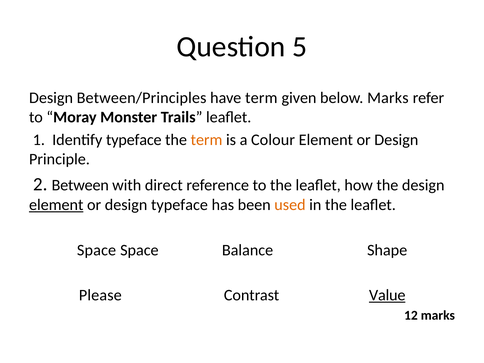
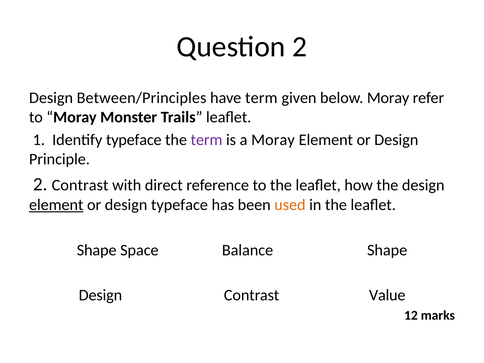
Question 5: 5 -> 2 (300, 47)
below Marks: Marks -> Moray (388, 98)
term colour: orange -> purple (207, 140)
a Colour: Colour -> Moray (273, 140)
2 Between: Between -> Contrast (80, 185)
Space: Space -> Shape (97, 250)
Please: Please -> Design (100, 295)
Value underline: present -> none (387, 295)
